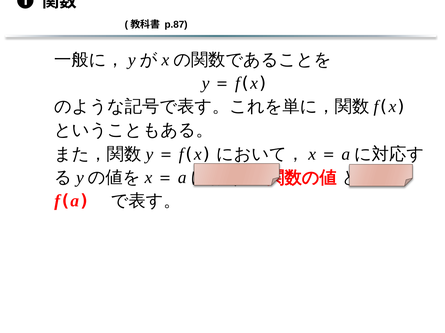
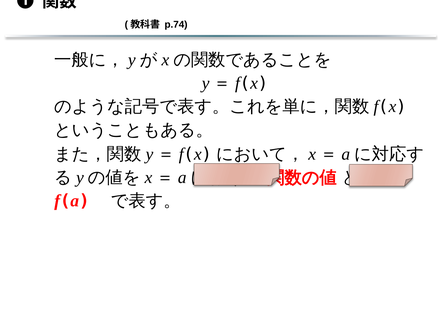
p.87: p.87 -> p.74 (176, 25)
